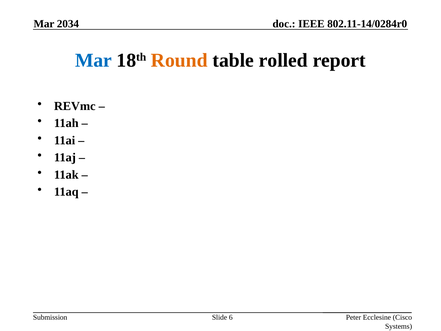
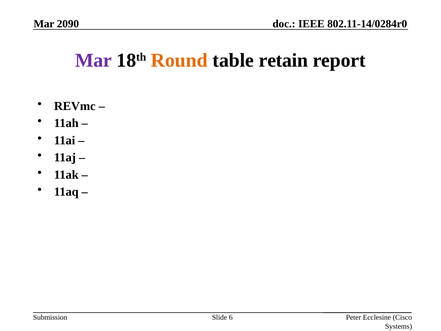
2034: 2034 -> 2090 (68, 24)
Mar colour: blue -> purple (93, 60)
rolled: rolled -> retain (283, 60)
